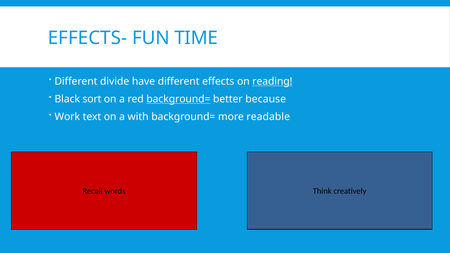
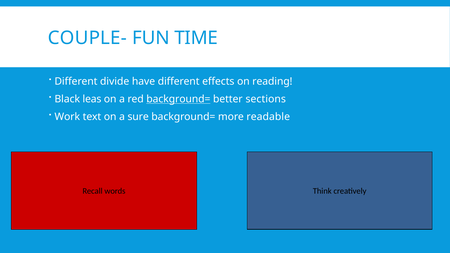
EFFECTS-: EFFECTS- -> COUPLE- (87, 38)
reading underline: present -> none (272, 81)
sort: sort -> leas (92, 99)
because: because -> sections (266, 99)
with: with -> sure (138, 117)
